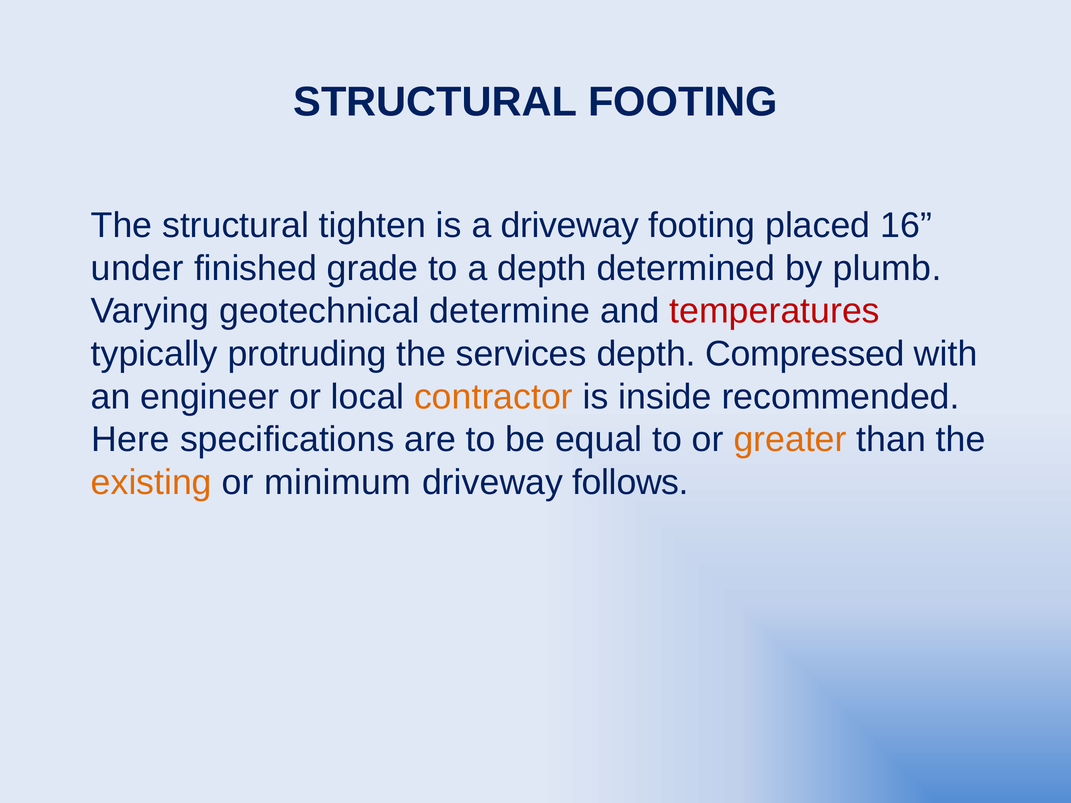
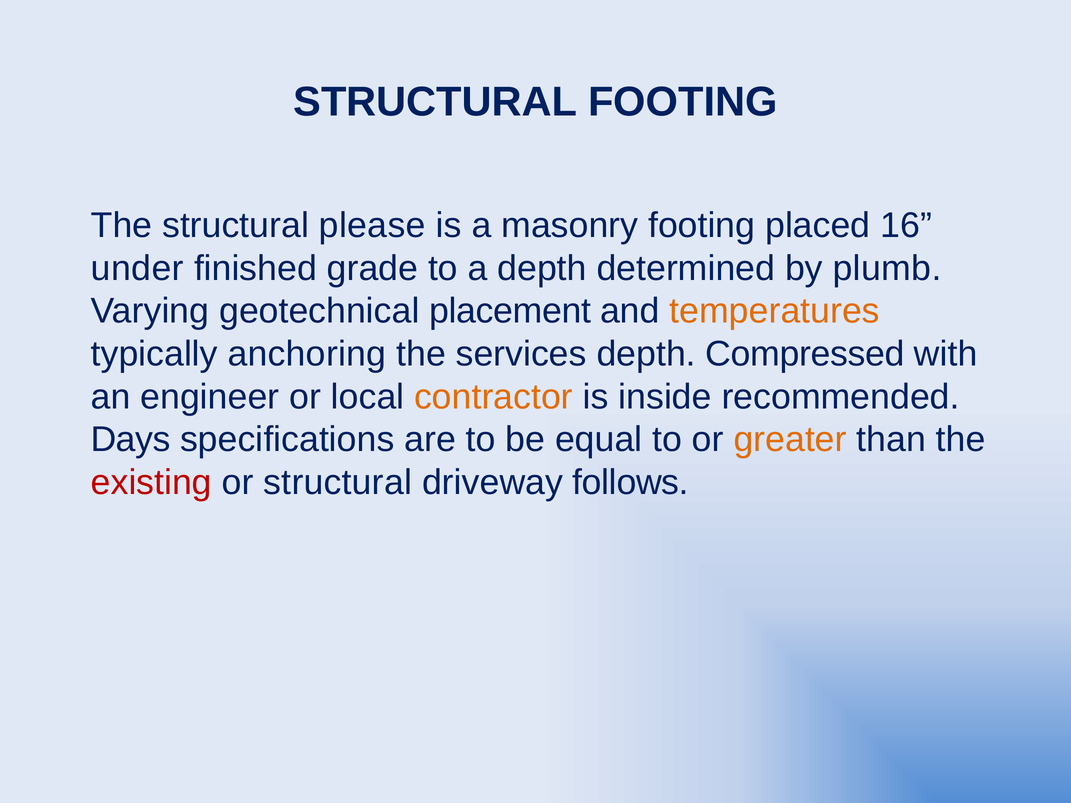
tighten: tighten -> please (372, 226)
a driveway: driveway -> masonry (570, 226)
determine: determine -> placement (510, 311)
temperatures colour: red -> orange (775, 311)
protruding: protruding -> anchoring (307, 354)
Here: Here -> Days (131, 440)
existing colour: orange -> red (151, 483)
or minimum: minimum -> structural (338, 483)
